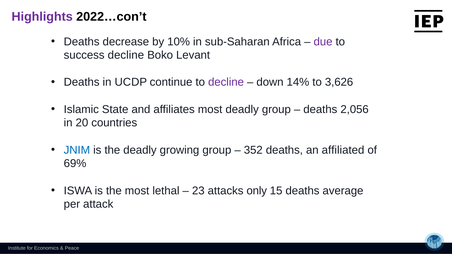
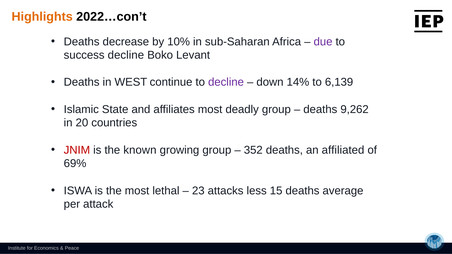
Highlights colour: purple -> orange (42, 17)
UCDP: UCDP -> WEST (131, 82)
3,626: 3,626 -> 6,139 (339, 82)
2,056: 2,056 -> 9,262 (355, 109)
JNIM colour: blue -> red (77, 150)
the deadly: deadly -> known (140, 150)
only: only -> less (257, 191)
